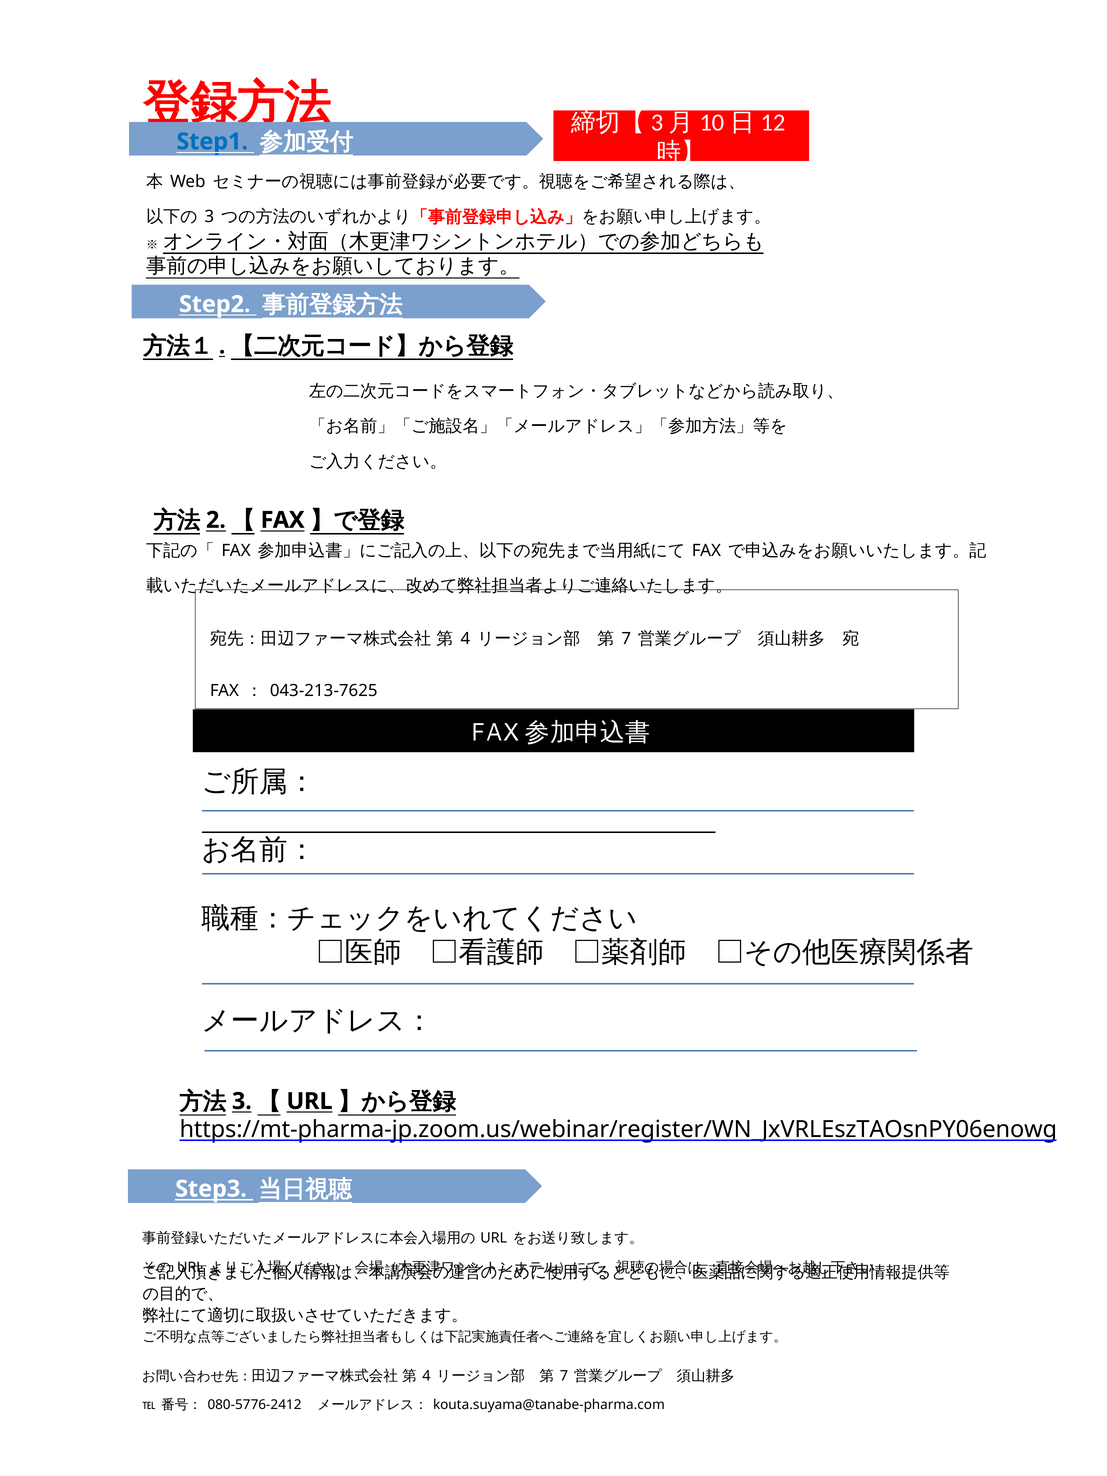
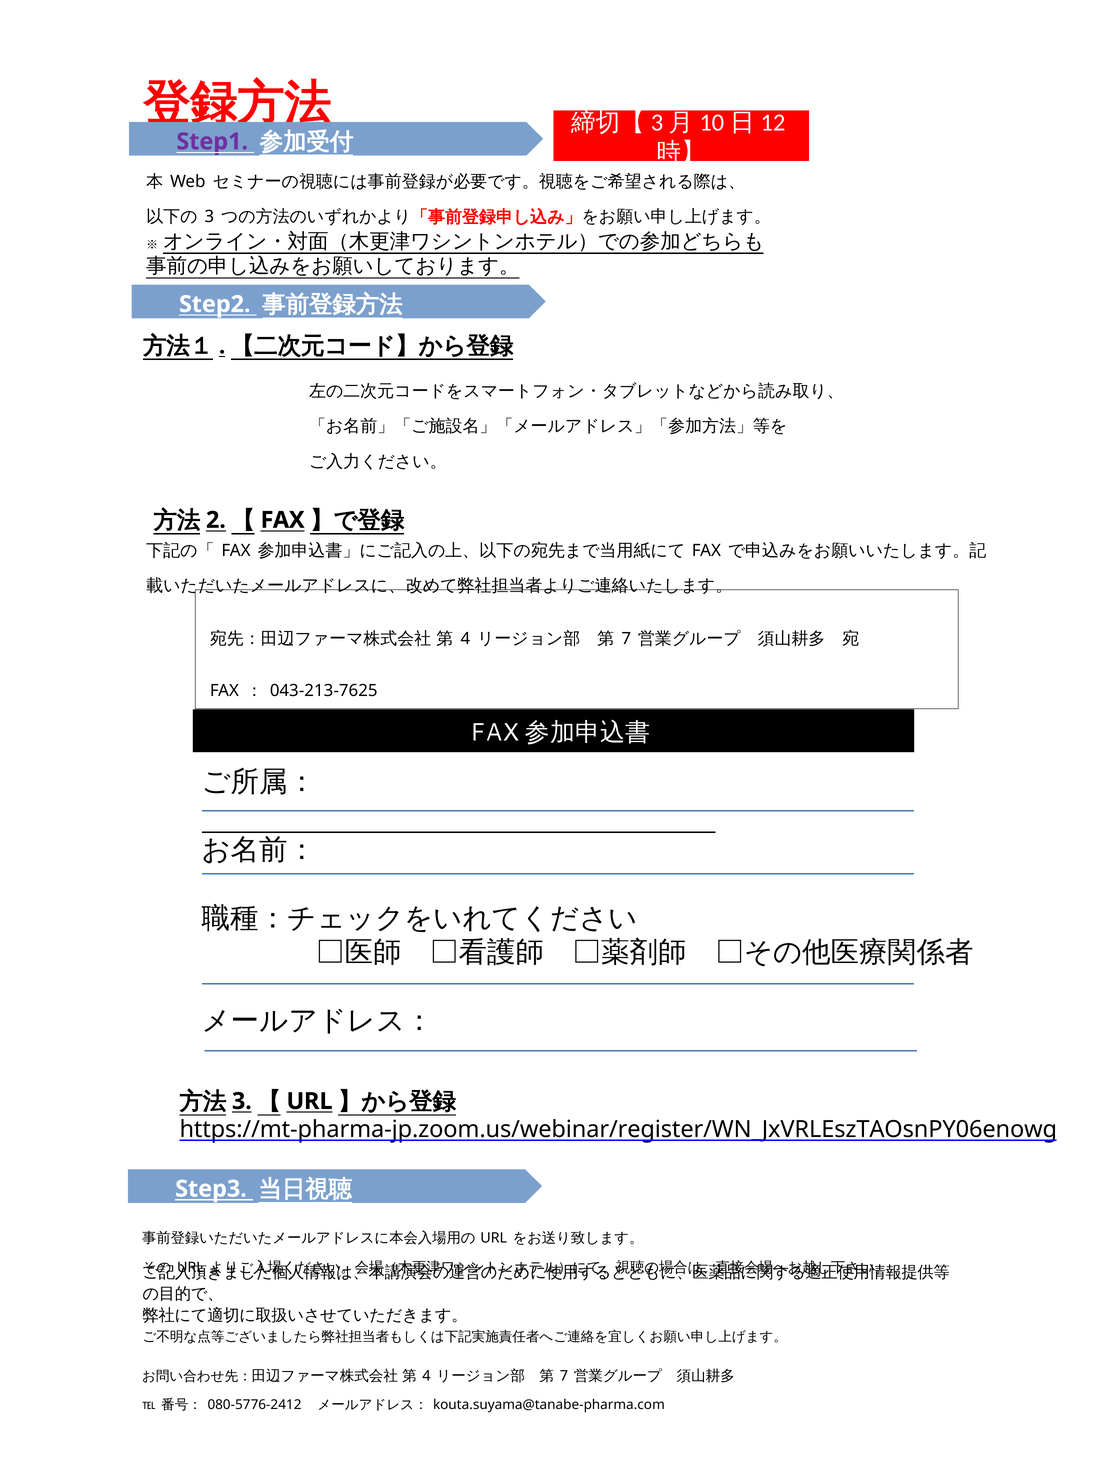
Step1 colour: blue -> purple (212, 142)
